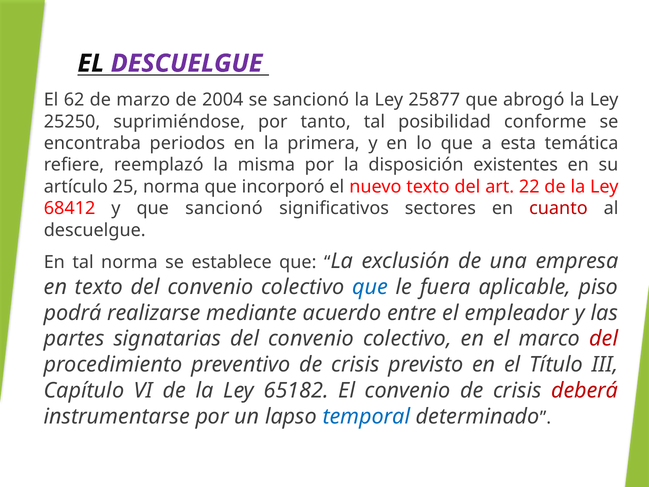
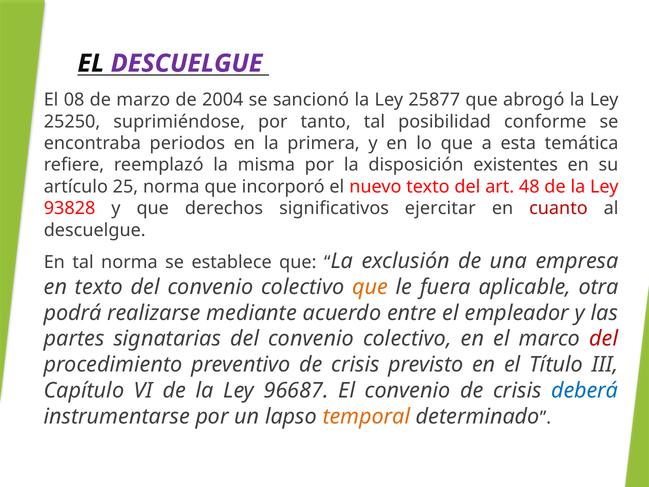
62: 62 -> 08 (74, 100)
22: 22 -> 48 (529, 187)
68412: 68412 -> 93828 (70, 208)
que sancionó: sancionó -> derechos (224, 208)
sectores: sectores -> ejercitar (440, 208)
que colour: blue -> orange (370, 287)
piso: piso -> otra (599, 287)
65182: 65182 -> 96687 (296, 391)
deberá colour: red -> blue (585, 391)
temporal colour: blue -> orange (366, 417)
